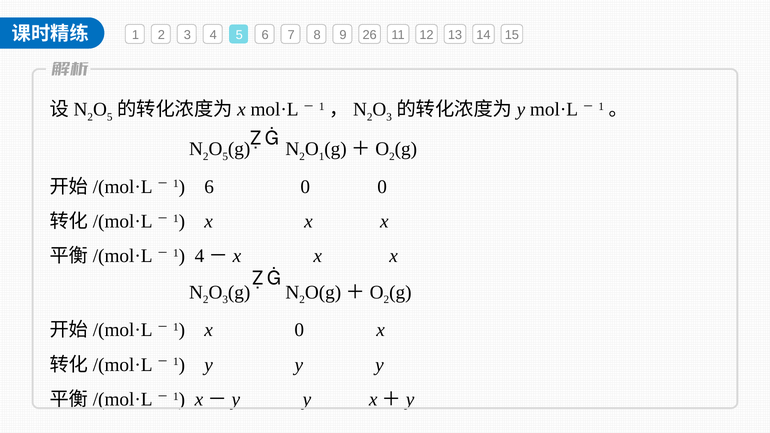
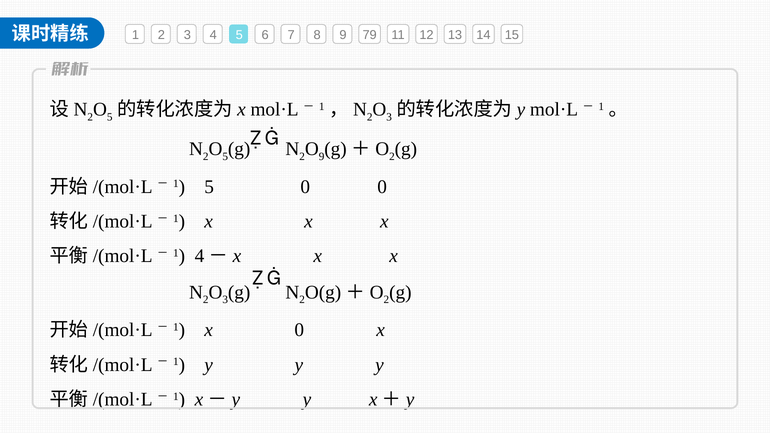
26: 26 -> 79 (370, 35)
1: 1 -> 9 (322, 157)
1 6: 6 -> 5 (209, 187)
